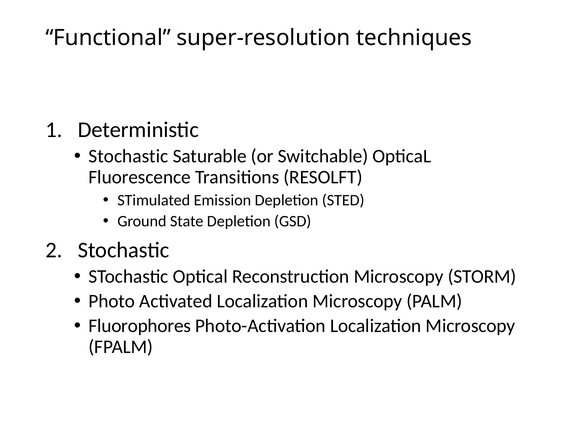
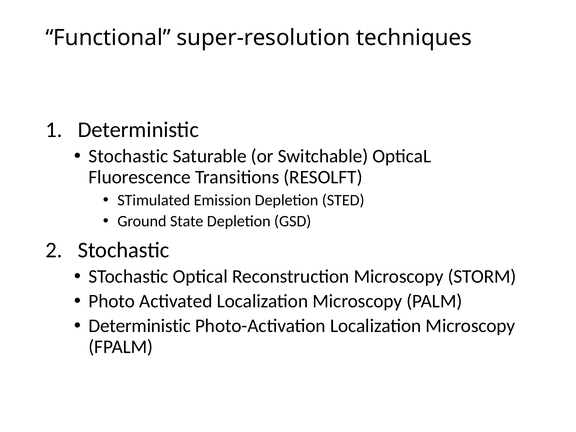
Fluorophores: Fluorophores -> Deterministic (140, 326)
